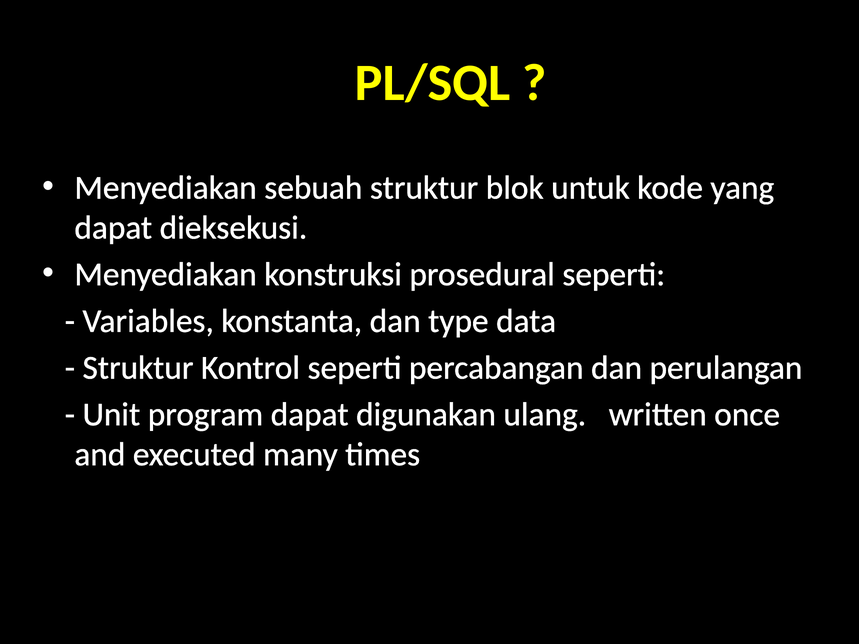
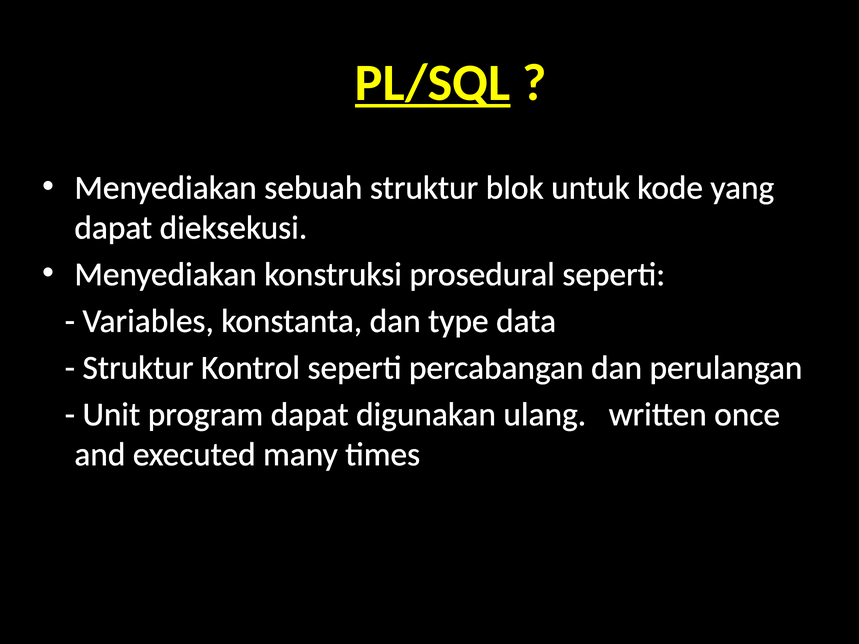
PL/SQL underline: none -> present (433, 83)
